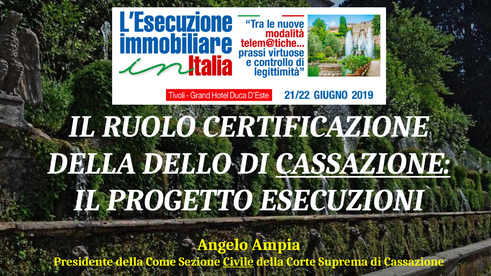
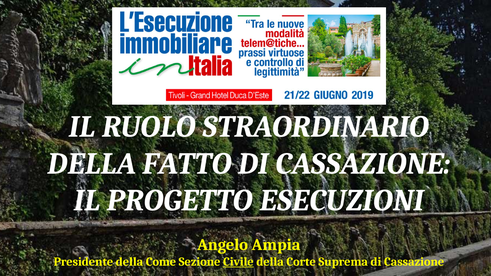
CERTIFICAZIONE: CERTIFICAZIONE -> STRAORDINARIO (316, 127)
DELLO: DELLO -> FATTO (187, 164)
CASSAZIONE underline: present -> none (363, 164)
